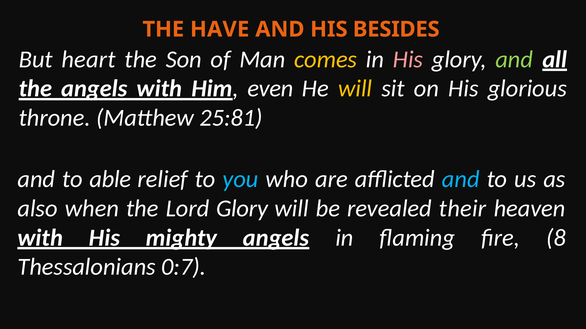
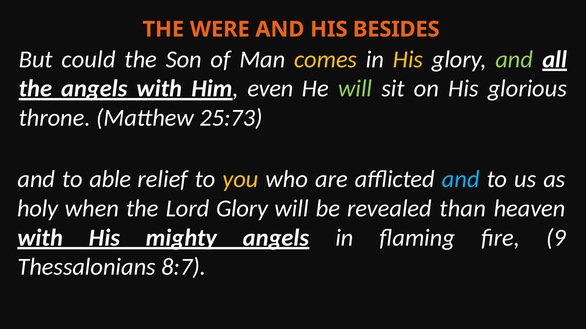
HAVE: HAVE -> WERE (220, 29)
heart: heart -> could (89, 59)
His colour: pink -> yellow (408, 59)
will colour: yellow -> light green (355, 89)
25:81: 25:81 -> 25:73 (231, 118)
you colour: light blue -> yellow (240, 180)
also: also -> holy (38, 209)
their: their -> than (463, 209)
8: 8 -> 9 (556, 238)
0:7: 0:7 -> 8:7 (184, 267)
